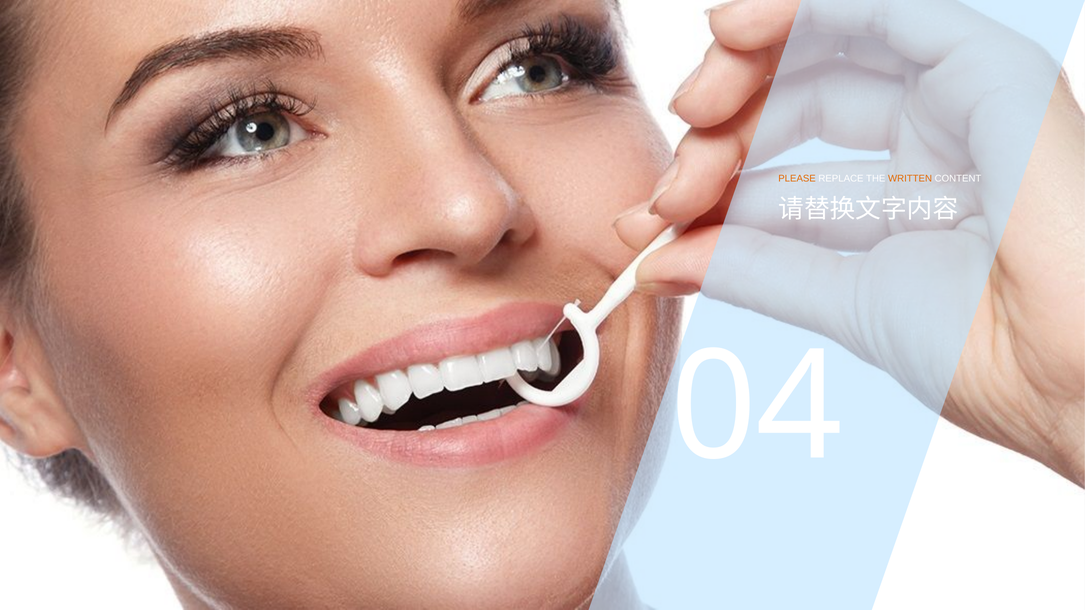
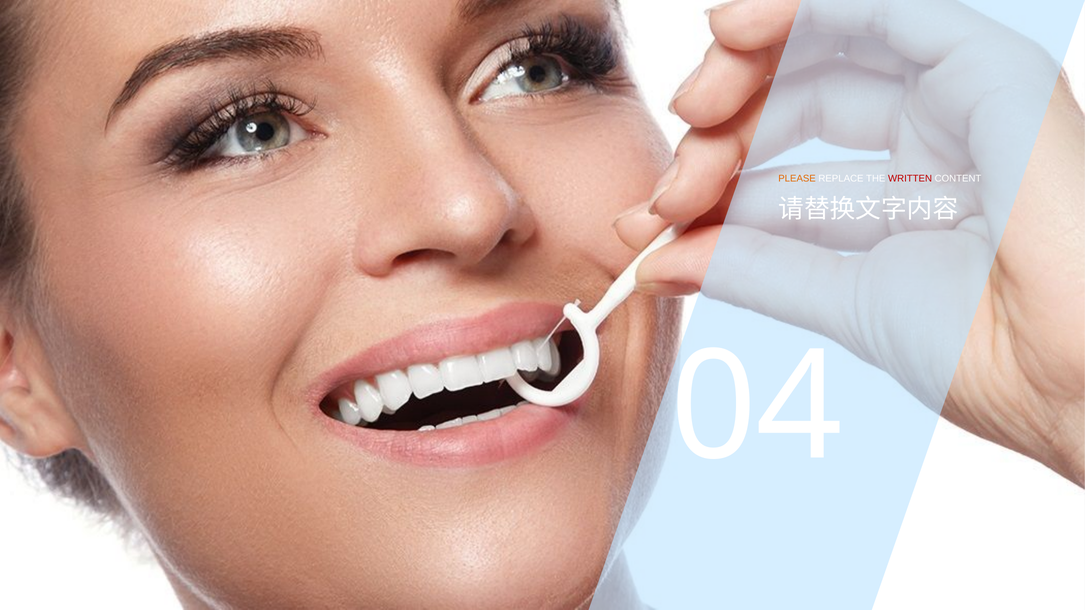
WRITTEN colour: orange -> red (910, 178)
